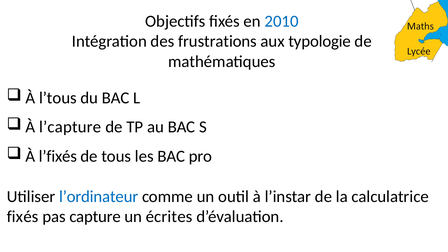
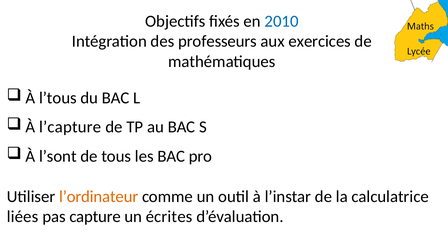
frustrations: frustrations -> professeurs (218, 41)
typologie: typologie -> exercices (320, 41)
l’fixés: l’fixés -> l’sont (58, 156)
l’ordinateur colour: blue -> orange (99, 197)
fixés: fixés -> liées (23, 217)
